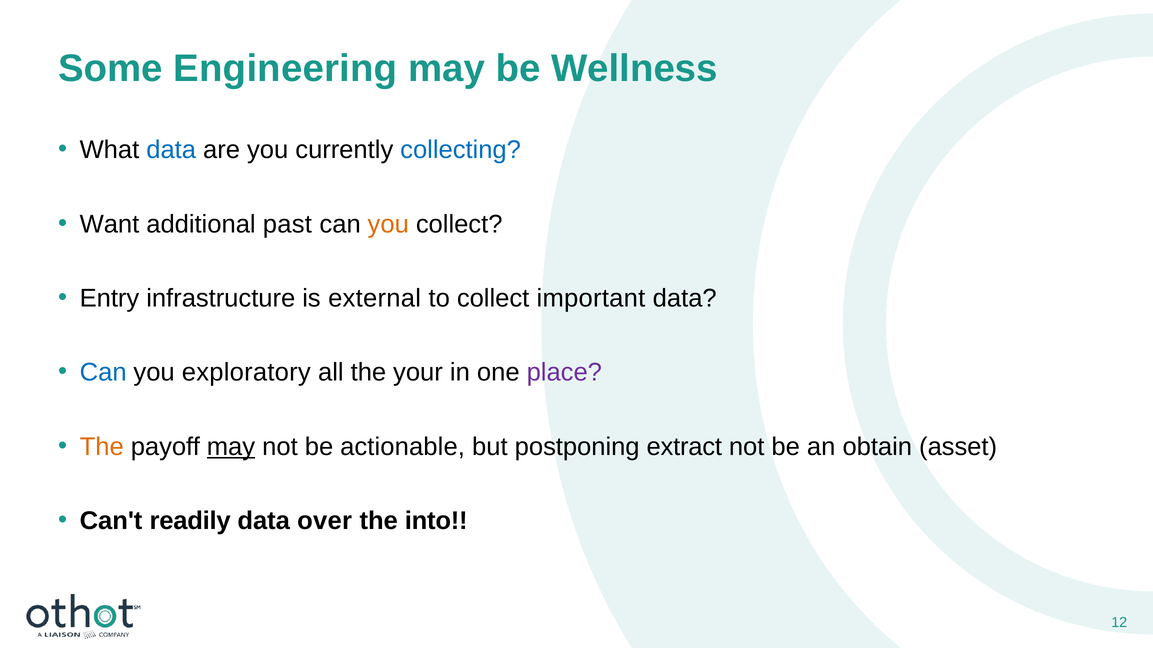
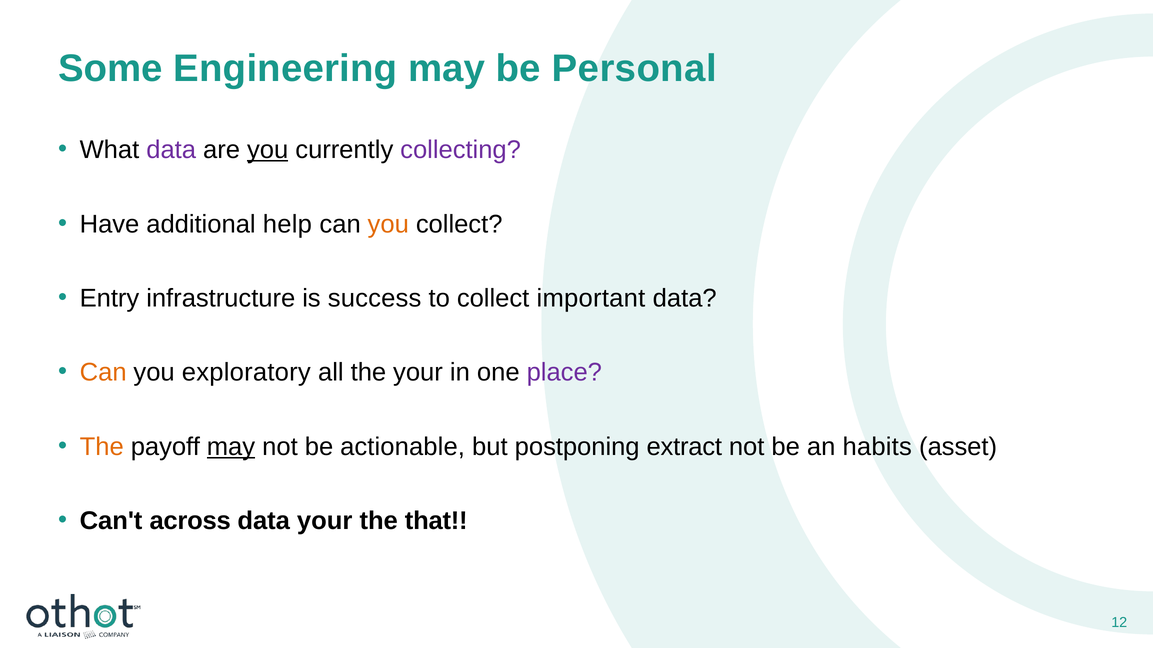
Wellness: Wellness -> Personal (634, 69)
data colour: blue -> purple (171, 150)
you underline: none -> present (268, 150)
collecting colour: blue -> purple (461, 150)
Want: Want -> Have (110, 224)
past: past -> help (287, 224)
external: external -> success (375, 299)
Can colour: blue -> orange (103, 373)
obtain: obtain -> habits (877, 447)
readily: readily -> across (190, 521)
data over: over -> your (325, 521)
into: into -> that (436, 521)
